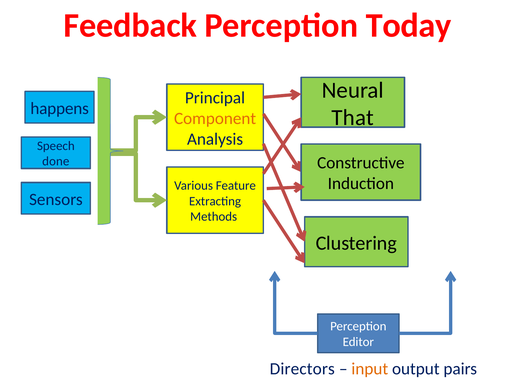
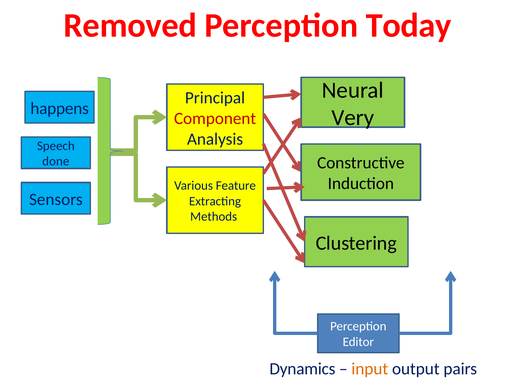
Feedback: Feedback -> Removed (130, 26)
That: That -> Very (353, 117)
Component colour: orange -> red (215, 118)
Directors: Directors -> Dynamics (302, 368)
